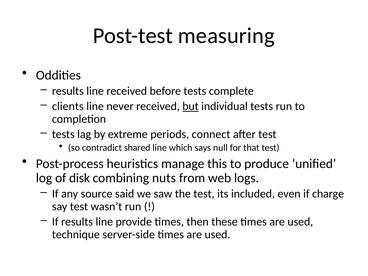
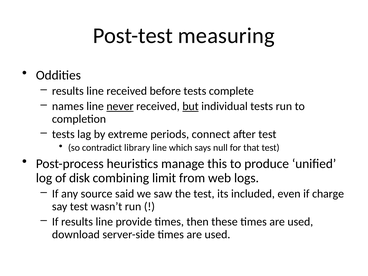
clients: clients -> names (68, 106)
never underline: none -> present (120, 106)
shared: shared -> library (137, 148)
nuts: nuts -> limit (164, 178)
technique: technique -> download (76, 235)
